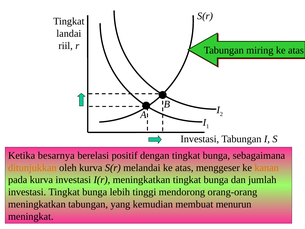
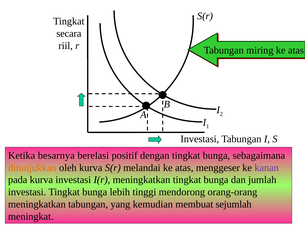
landai: landai -> secara (69, 33)
kanan colour: orange -> purple (267, 167)
menurun: menurun -> sejumlah (234, 204)
